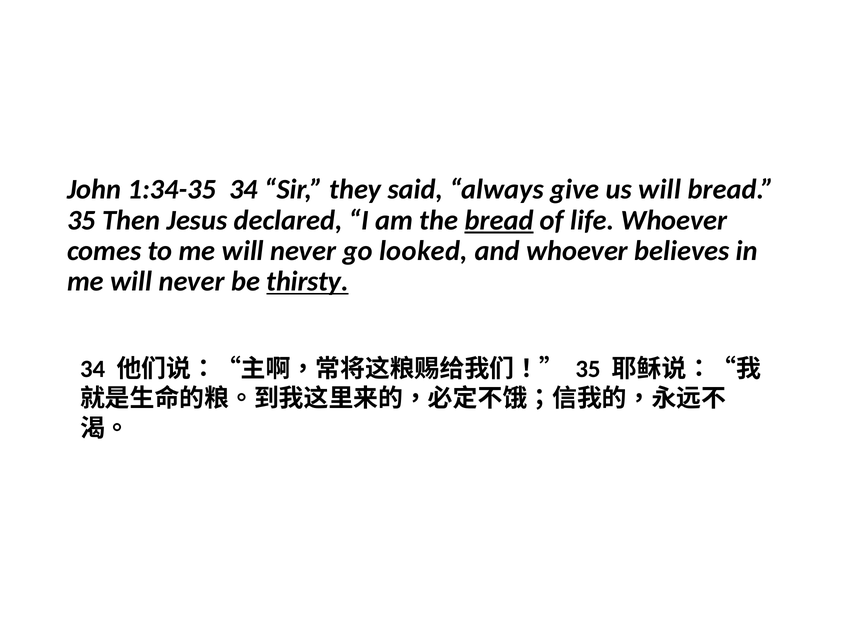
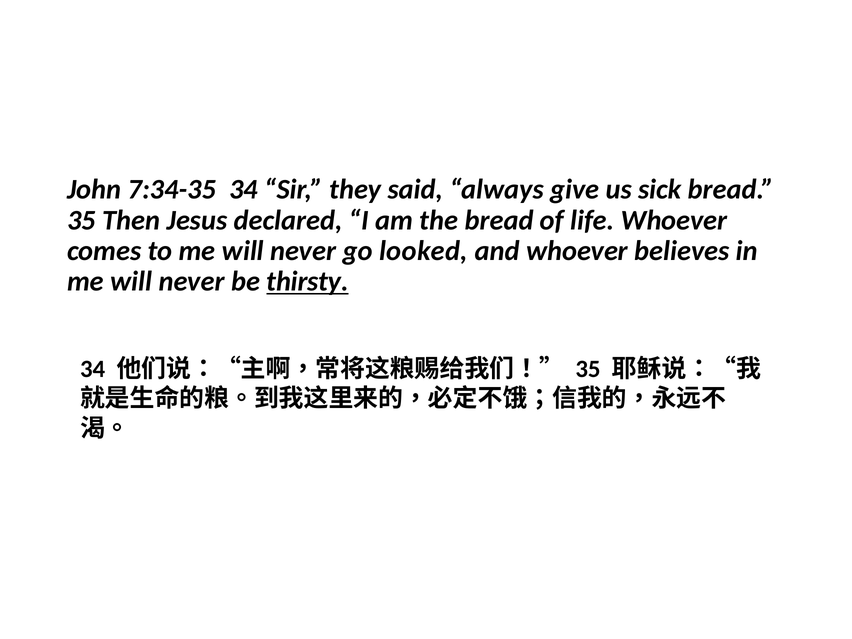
1:34-35: 1:34-35 -> 7:34-35 (172, 190)
us will: will -> sick (660, 190)
bread underline: present -> none (499, 220)
